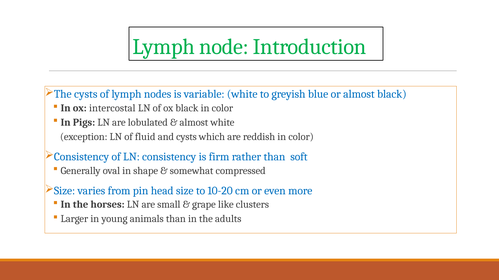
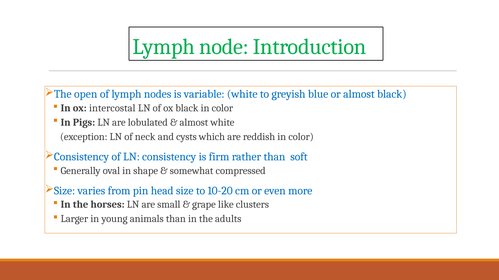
cysts: cysts -> open (86, 94)
fluid: fluid -> neck (145, 137)
